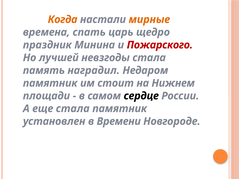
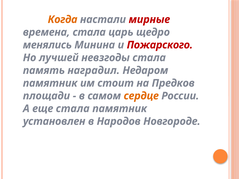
мирные colour: orange -> red (149, 20)
времена спать: спать -> стала (89, 32)
праздник: праздник -> менялись (47, 45)
Нижнем: Нижнем -> Предков (173, 83)
сердце colour: black -> orange (141, 96)
Времени: Времени -> Народов (119, 121)
